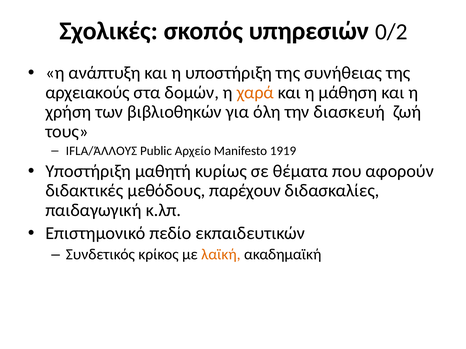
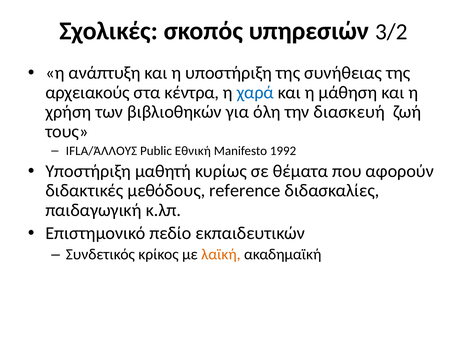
0/2: 0/2 -> 3/2 (391, 32)
δομών: δομών -> κέντρα (192, 93)
χαρά colour: orange -> blue (255, 93)
Αρχείο: Αρχείο -> Εθνική (193, 151)
1919: 1919 -> 1992 (283, 151)
παρέχουν: παρέχουν -> reference (245, 191)
